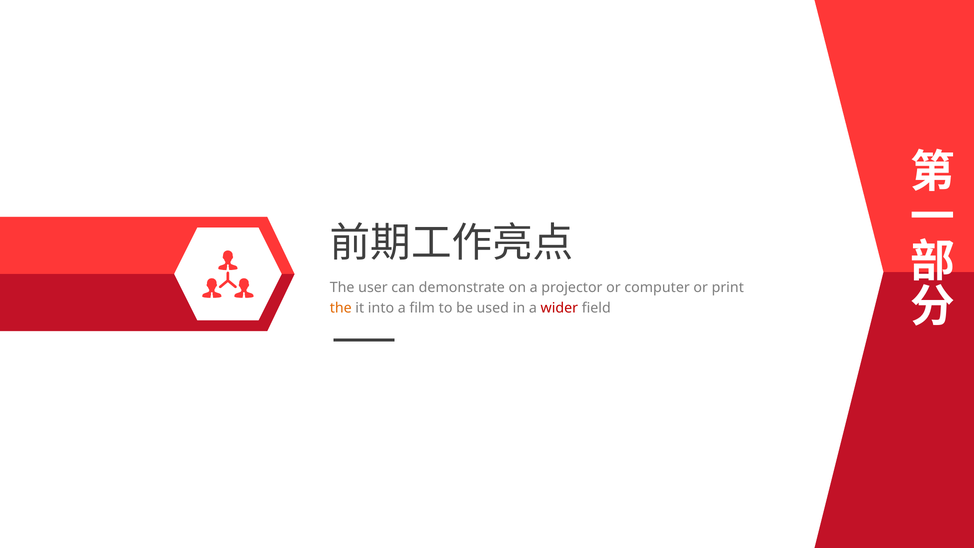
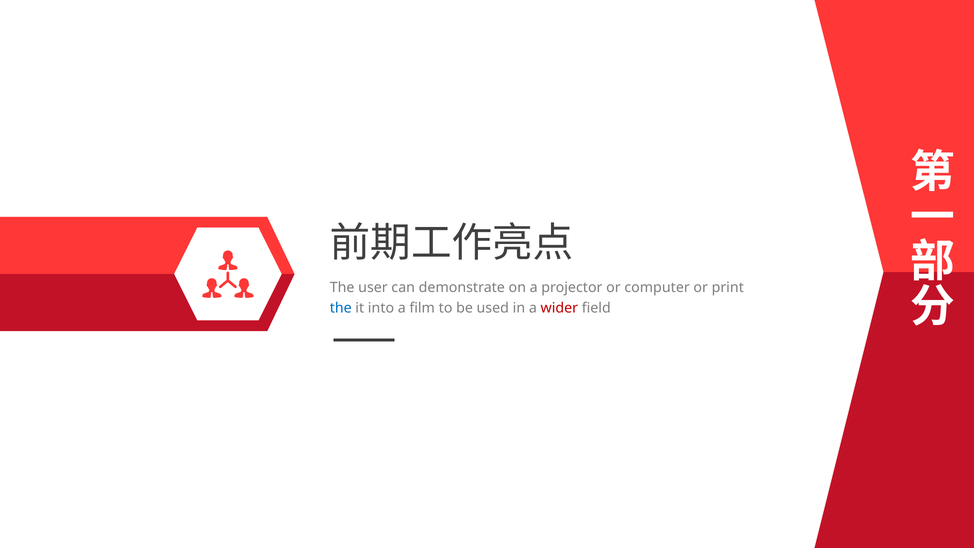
the colour: orange -> blue (341, 308)
